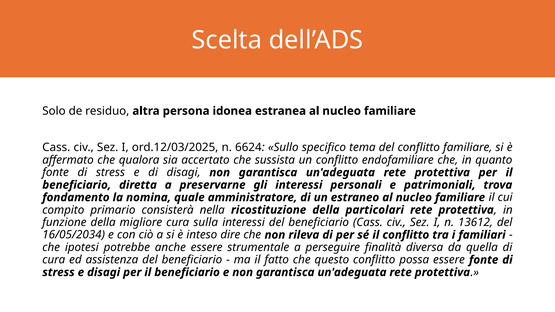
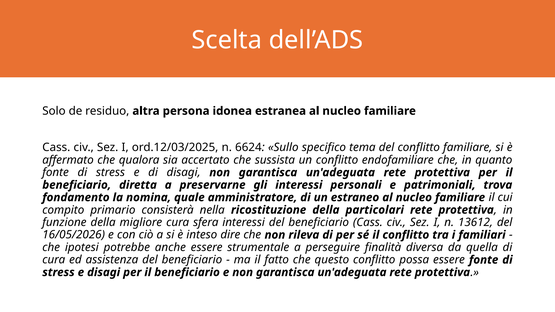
sulla: sulla -> sfera (206, 222)
16/05/2034: 16/05/2034 -> 16/05/2026 (74, 235)
